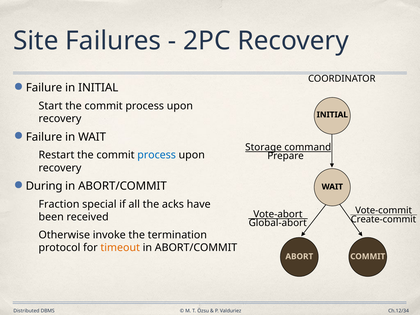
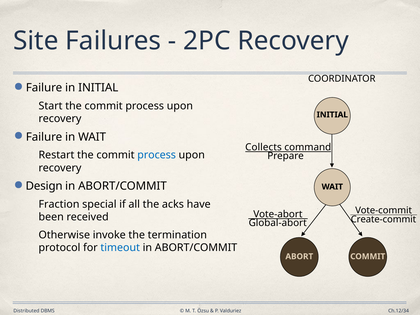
Storage: Storage -> Collects (263, 147)
During: During -> Design (44, 186)
timeout colour: orange -> blue (120, 248)
